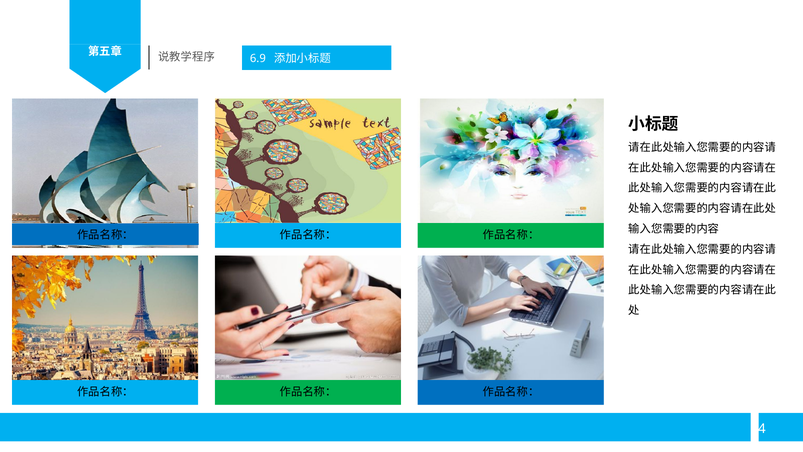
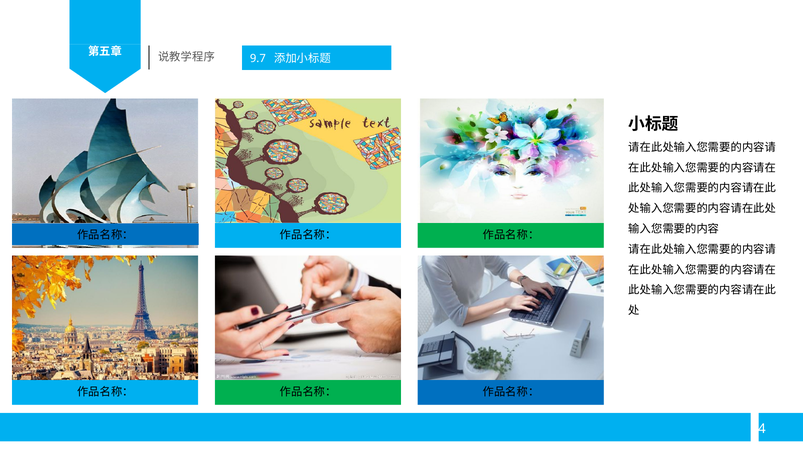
6.9: 6.9 -> 9.7 (258, 59)
